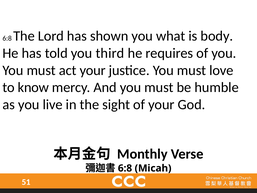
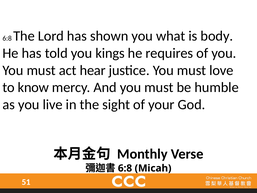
third: third -> kings (110, 53)
act your: your -> hear (93, 70)
